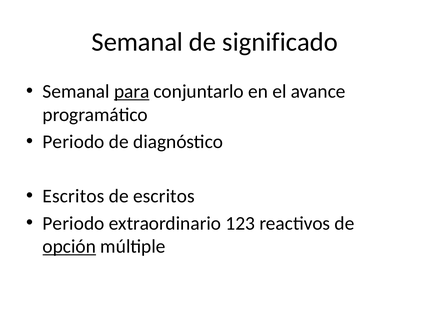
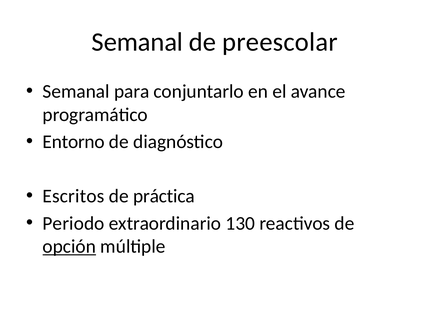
significado: significado -> preescolar (280, 42)
para underline: present -> none (132, 91)
Periodo: Periodo -> Entorno (74, 142)
de escritos: escritos -> práctica (164, 196)
123: 123 -> 130 (240, 223)
